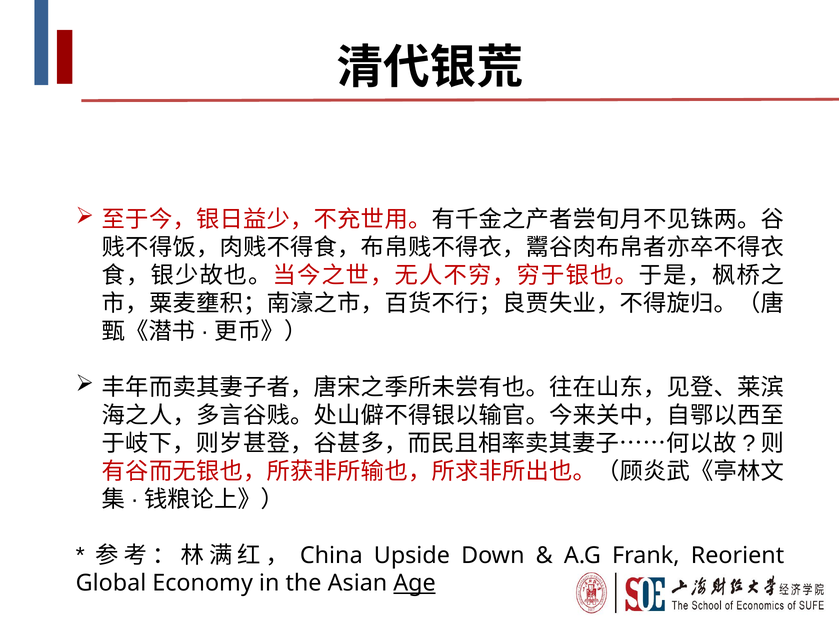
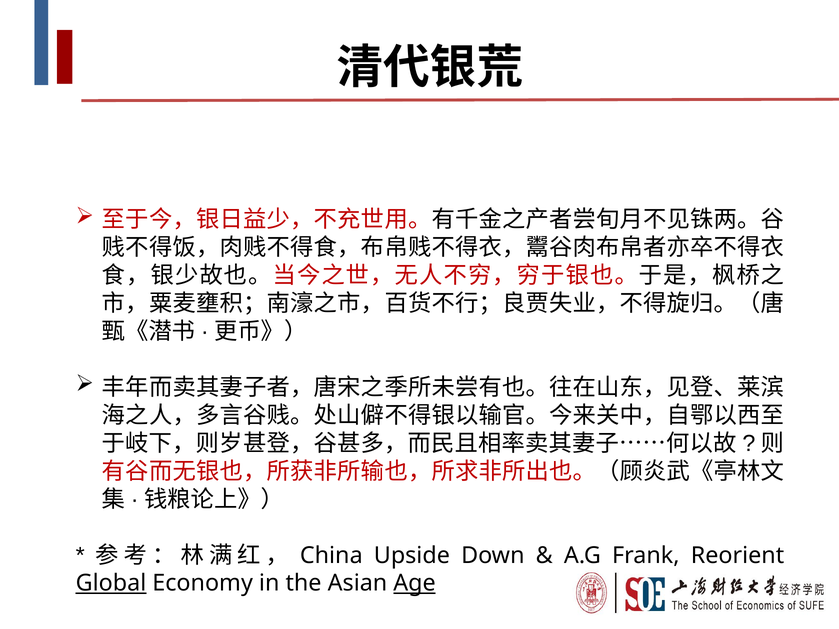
Global underline: none -> present (111, 584)
